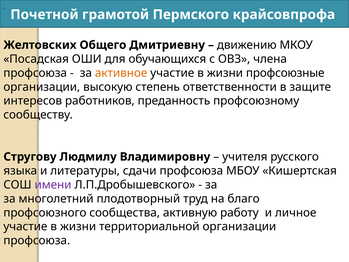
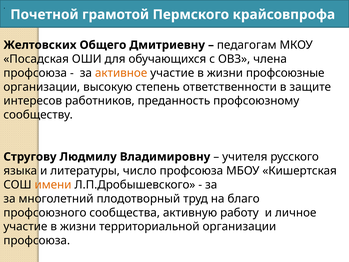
движению: движению -> педагогам (247, 45)
сдачи: сдачи -> число (140, 171)
имени colour: purple -> orange (53, 185)
